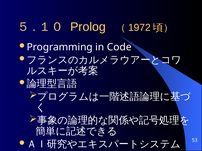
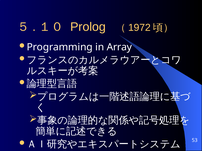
Code: Code -> Array (119, 47)
